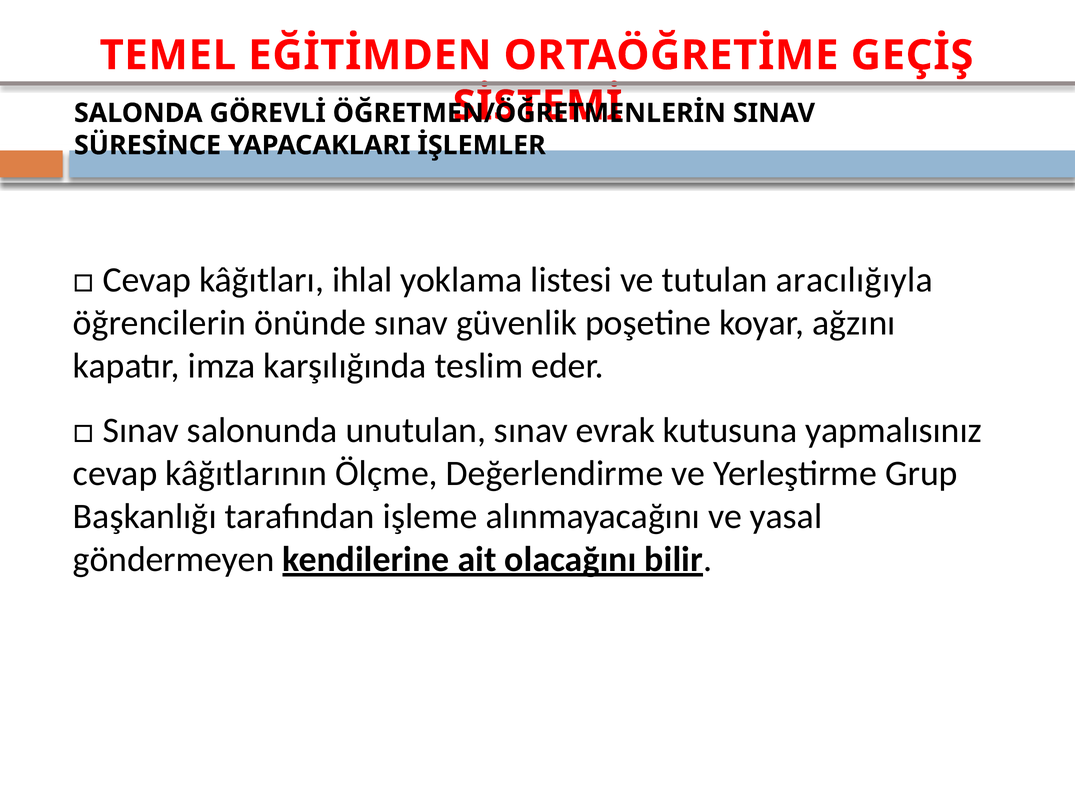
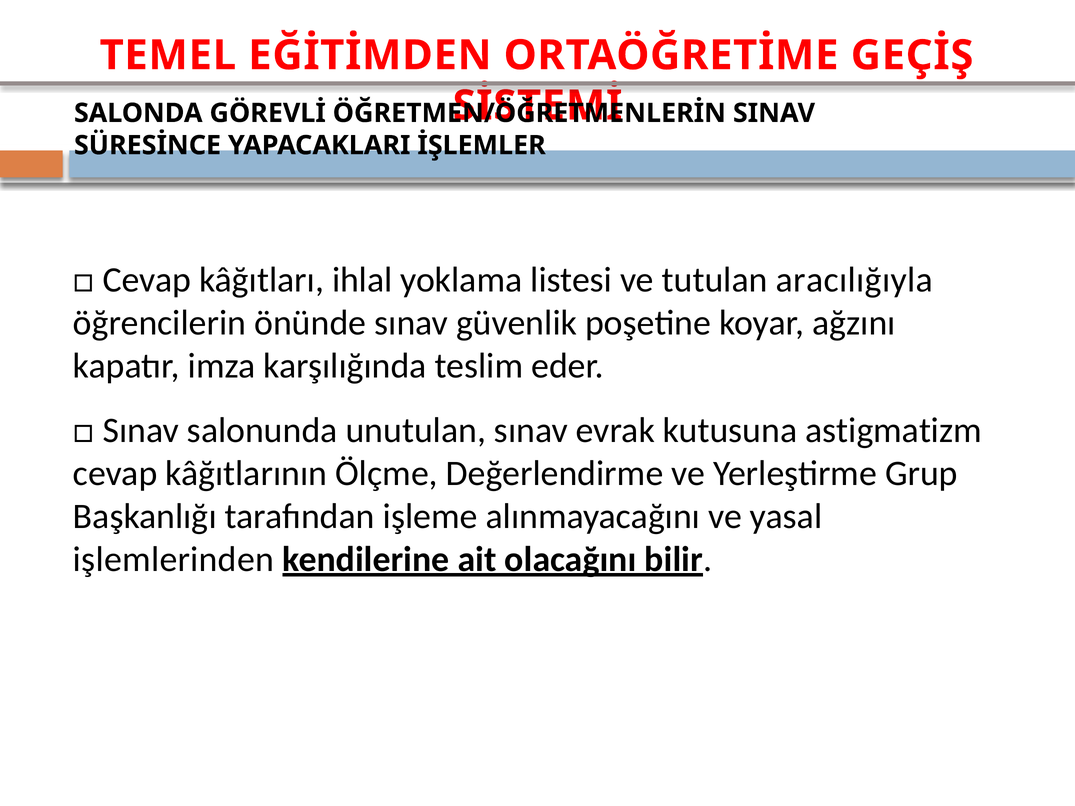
yapmalısınız: yapmalısınız -> astigmatizm (894, 431)
göndermeyen: göndermeyen -> işlemlerinden (173, 560)
